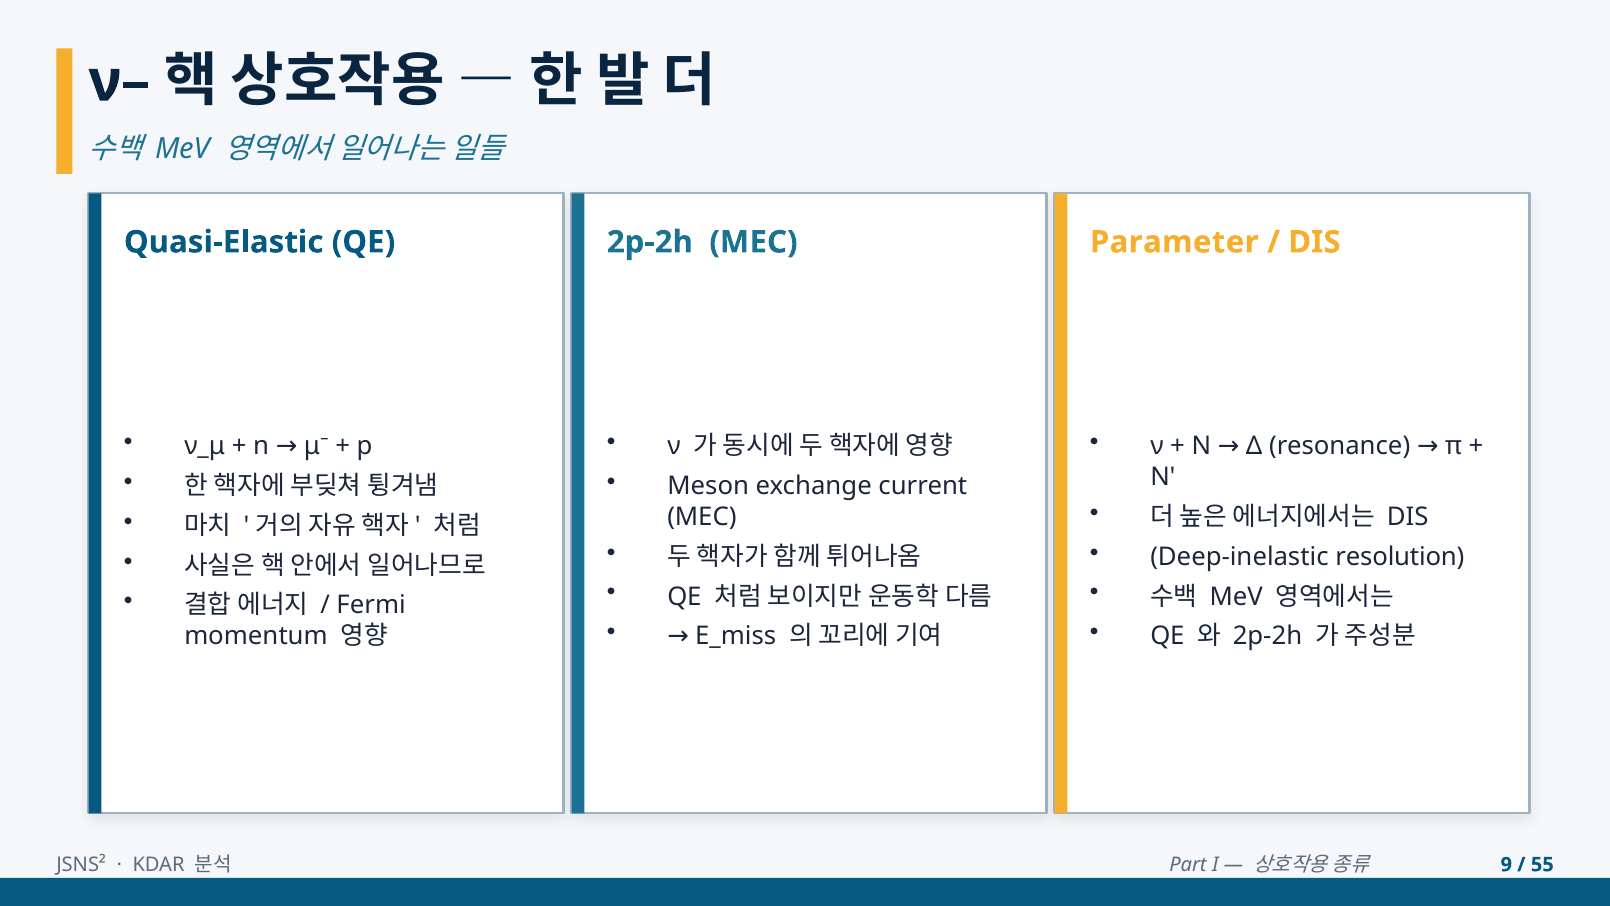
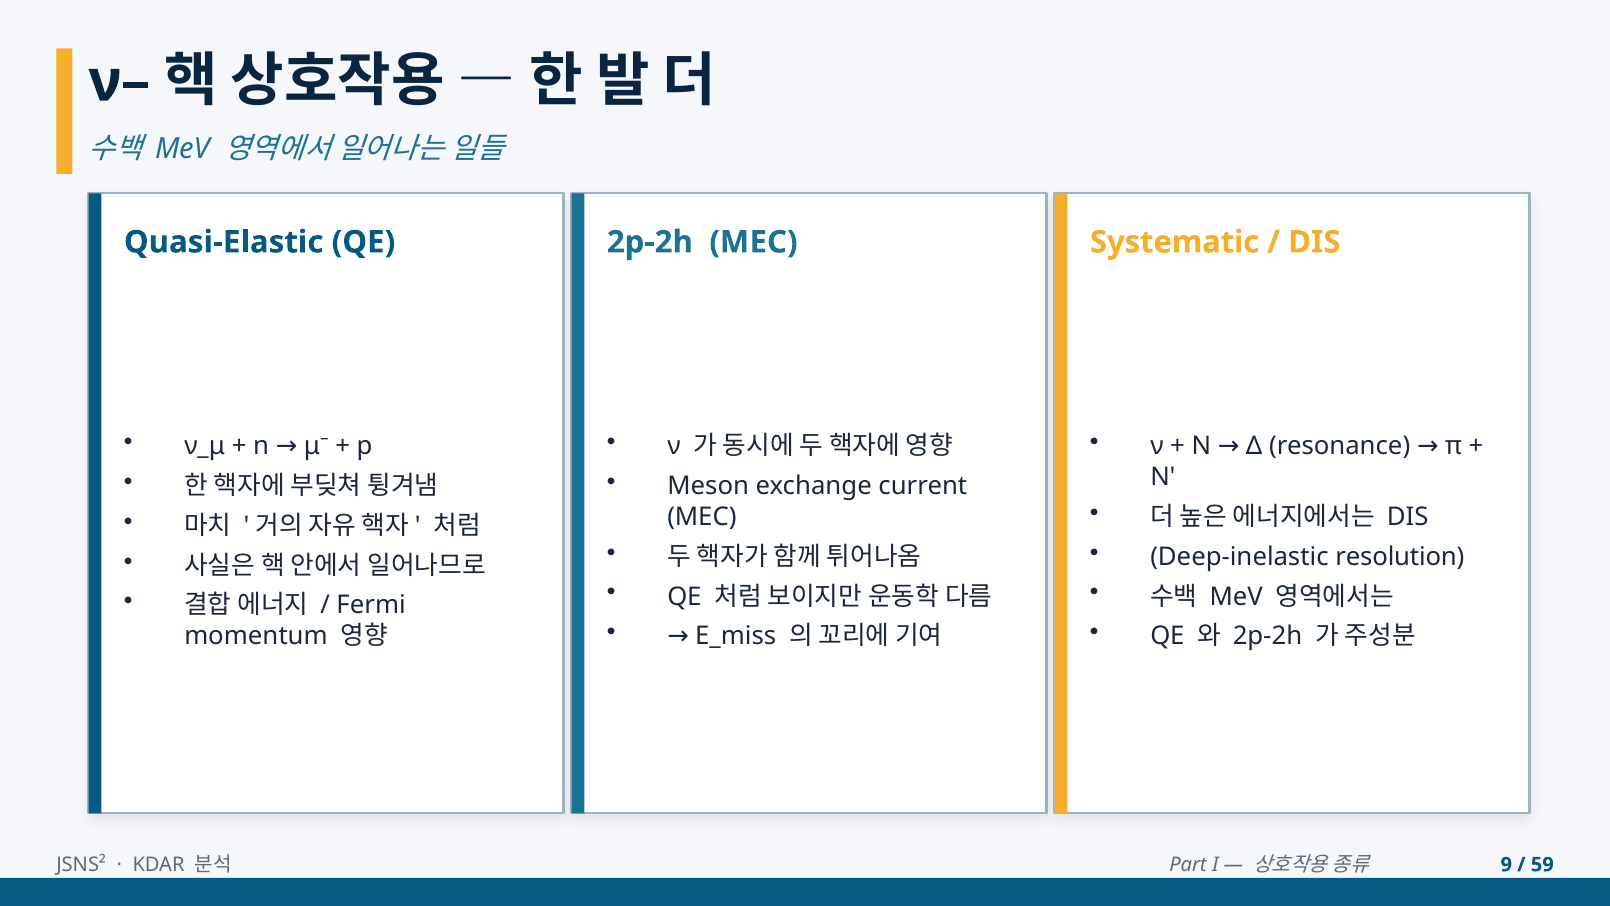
Parameter: Parameter -> Systematic (1175, 242)
55: 55 -> 59 (1542, 864)
